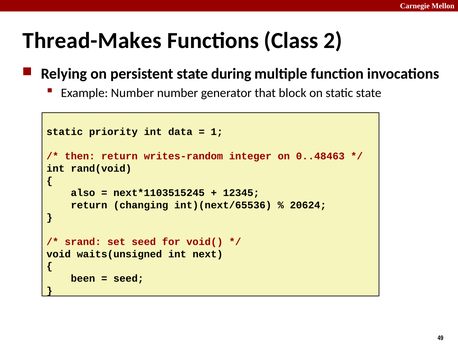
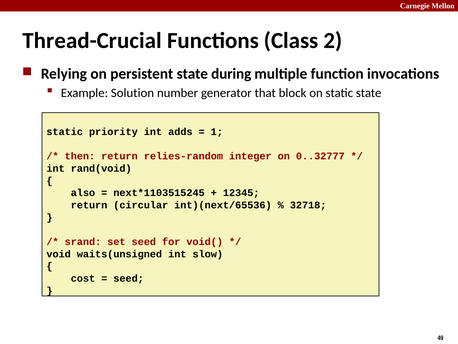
Thread-Makes: Thread-Makes -> Thread-Crucial (92, 41)
Example Number: Number -> Solution (132, 93)
data: data -> adds (180, 132)
writes-random: writes-random -> relies-random (183, 156)
0..48463: 0..48463 -> 0..32777 (320, 156)
changing: changing -> circular (141, 205)
20624: 20624 -> 32718 (308, 205)
next: next -> slow (208, 254)
been: been -> cost (83, 278)
